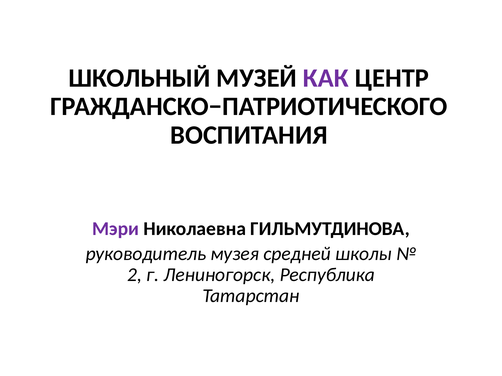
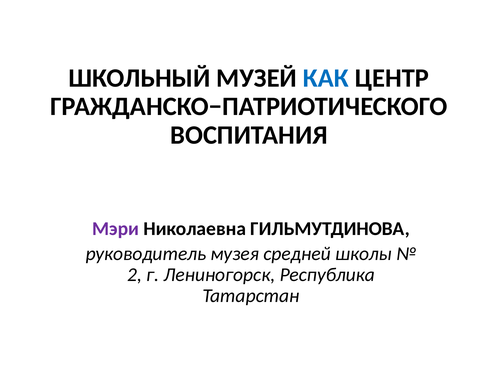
КАК colour: purple -> blue (326, 78)
